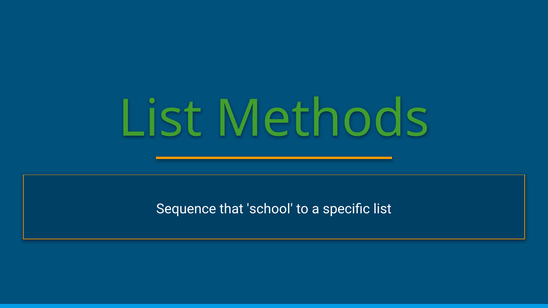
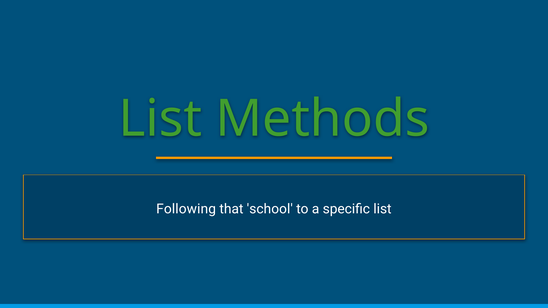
Sequence: Sequence -> Following (186, 209)
